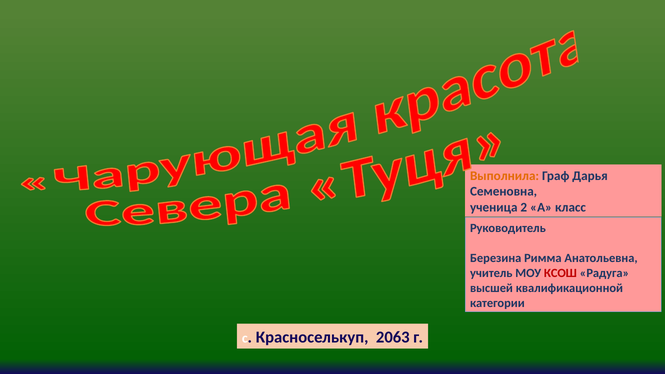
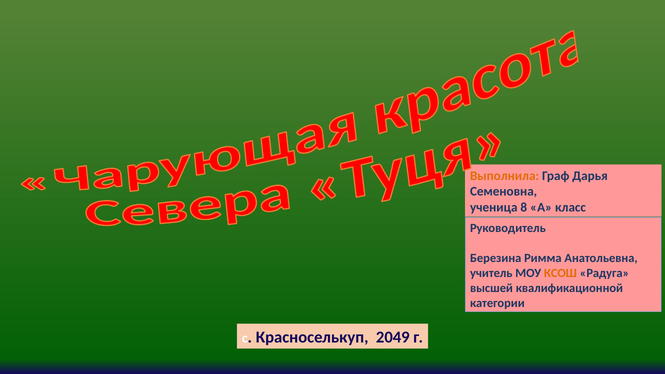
2: 2 -> 8 (524, 207)
КСОШ colour: red -> orange (560, 273)
2063: 2063 -> 2049 (393, 337)
